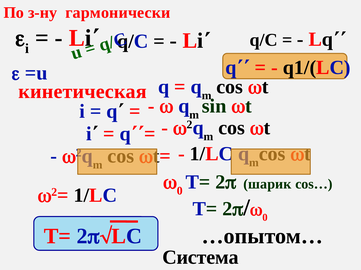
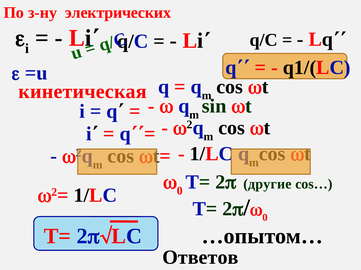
гармонически: гармонически -> электрических (118, 13)
шарик: шарик -> другие (267, 184)
Система: Система -> Ответов (200, 258)
